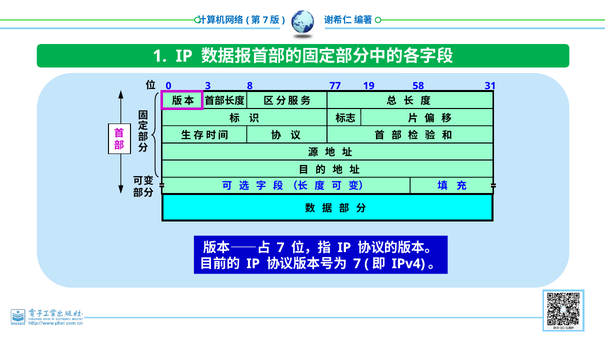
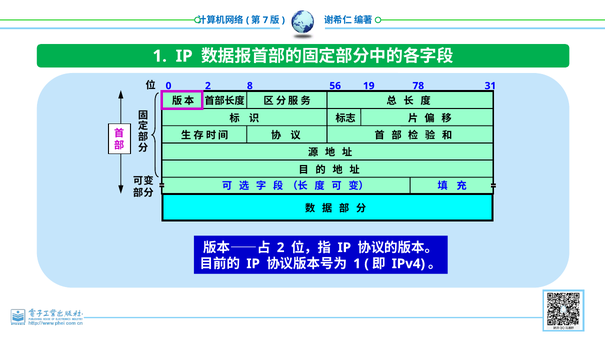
3: 3 -> 2 (208, 86)
77: 77 -> 56 (335, 86)
58: 58 -> 78 (418, 86)
7: 7 -> 2 (281, 248)
7: 7 -> 1 (357, 264)
